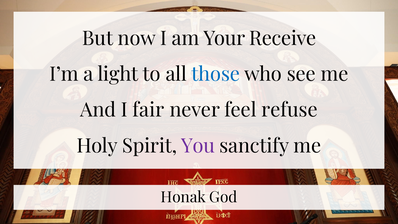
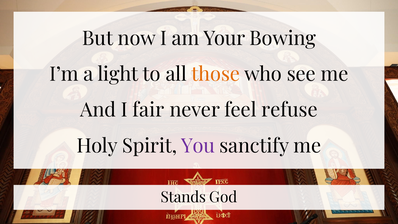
Receive: Receive -> Bowing (283, 38)
those colour: blue -> orange (216, 74)
Honak: Honak -> Stands (183, 197)
